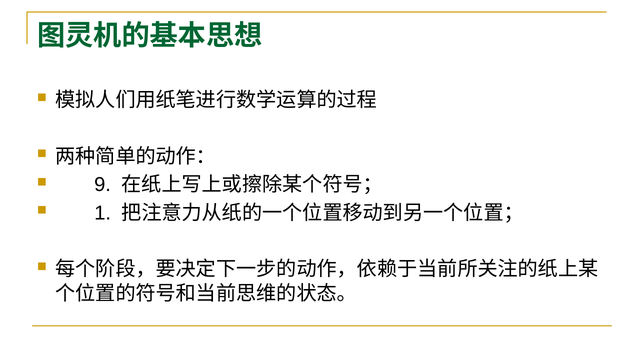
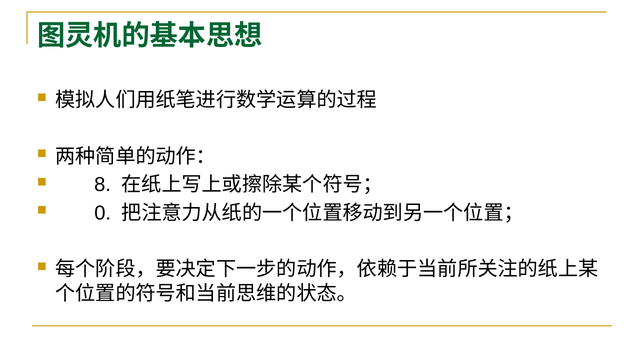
9: 9 -> 8 (103, 185)
1: 1 -> 0 (103, 213)
